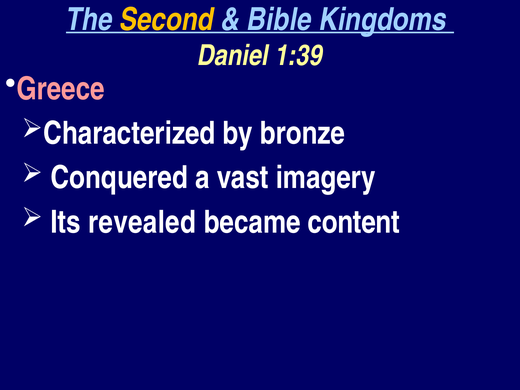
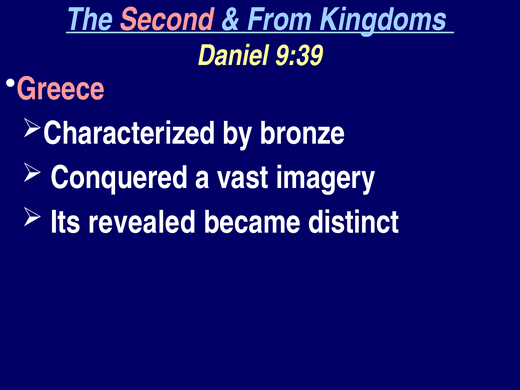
Second colour: yellow -> pink (166, 20)
Bible: Bible -> From (279, 20)
1:39: 1:39 -> 9:39 (299, 56)
content: content -> distinct (354, 222)
